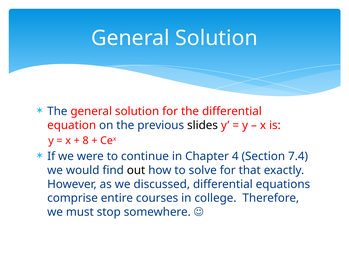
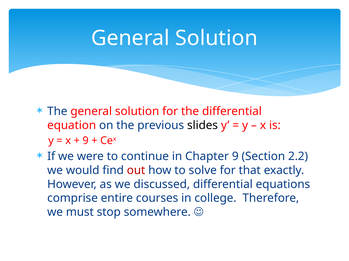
8: 8 -> 9 (86, 141)
Chapter 4: 4 -> 9 (235, 157)
7.4: 7.4 -> 2.2 (298, 157)
out colour: black -> red (136, 171)
